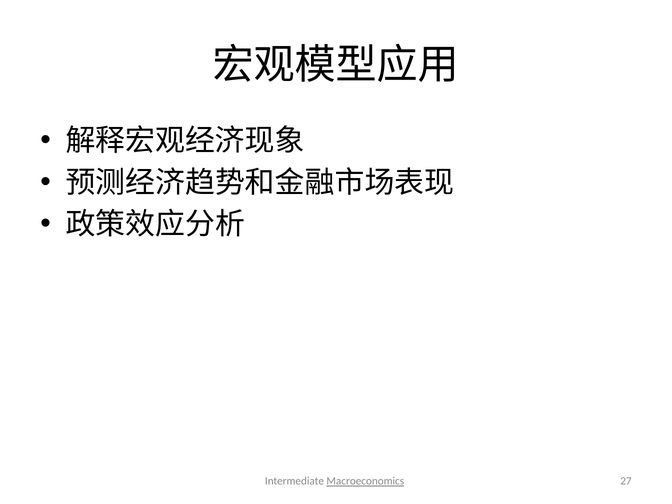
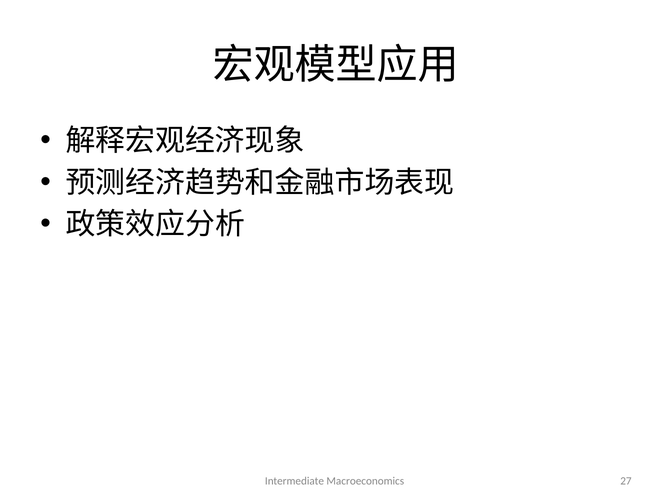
Macroeconomics underline: present -> none (365, 481)
